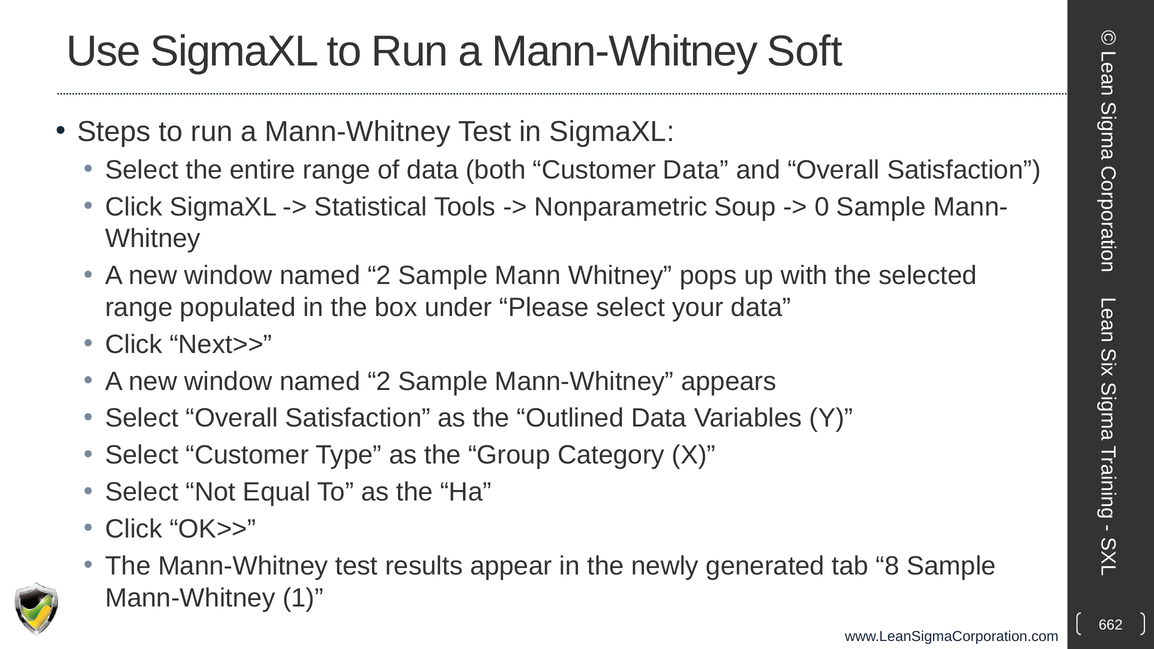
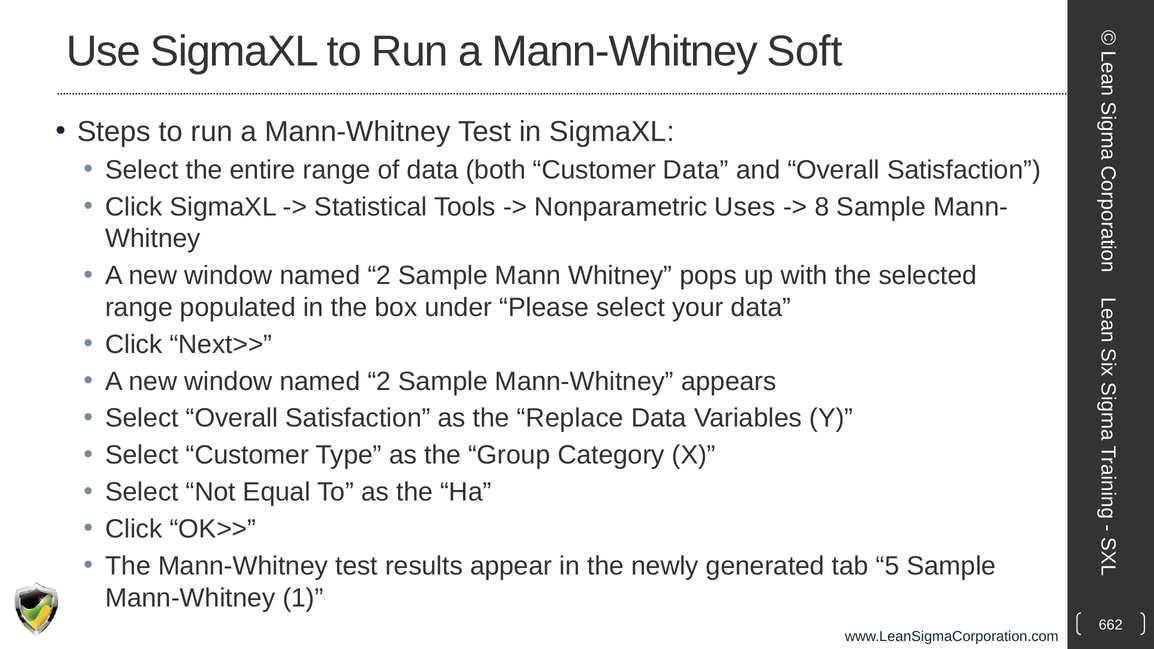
Soup: Soup -> Uses (745, 207)
0: 0 -> 8 (822, 207)
Outlined: Outlined -> Replace (570, 418)
8: 8 -> 5 (888, 566)
